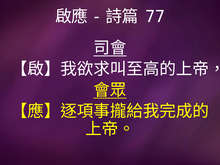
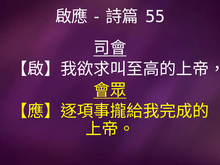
77: 77 -> 55 (155, 17)
